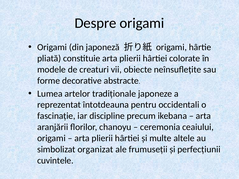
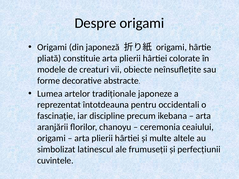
organizat: organizat -> latinescul (95, 150)
